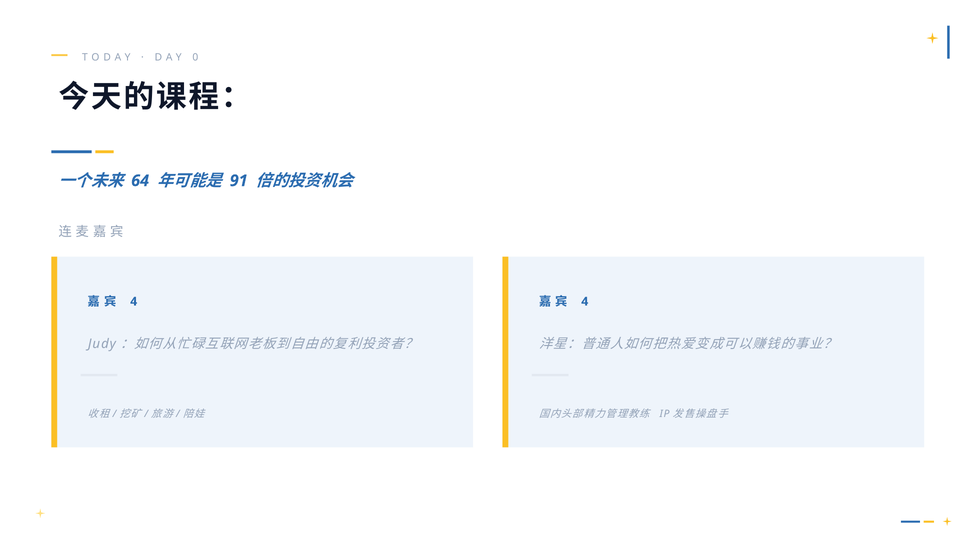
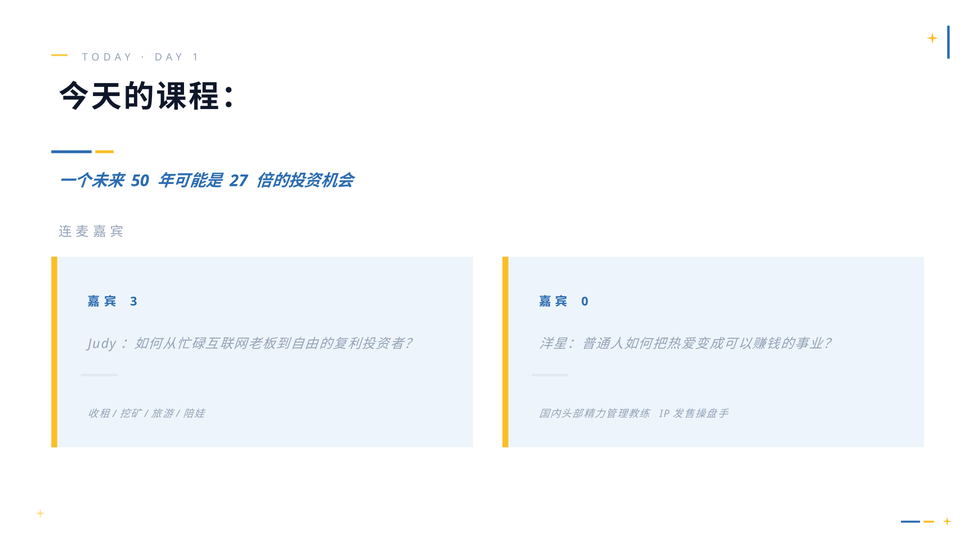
0: 0 -> 1 (195, 57)
64: 64 -> 50 (140, 181)
91: 91 -> 27 (239, 181)
4: 4 -> 3 (134, 302)
4: 4 -> 0 (585, 302)
